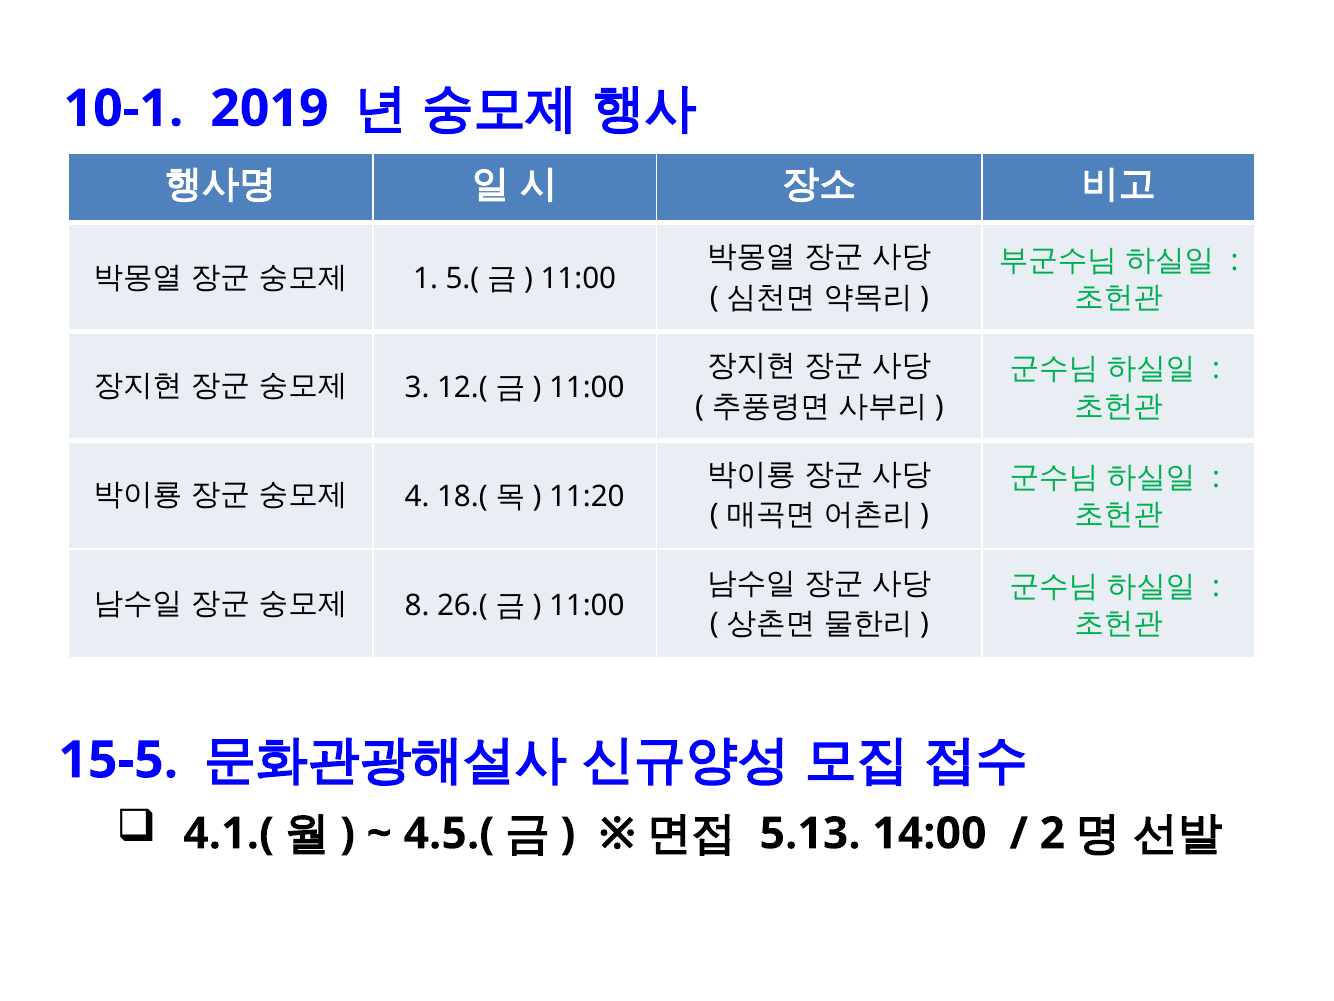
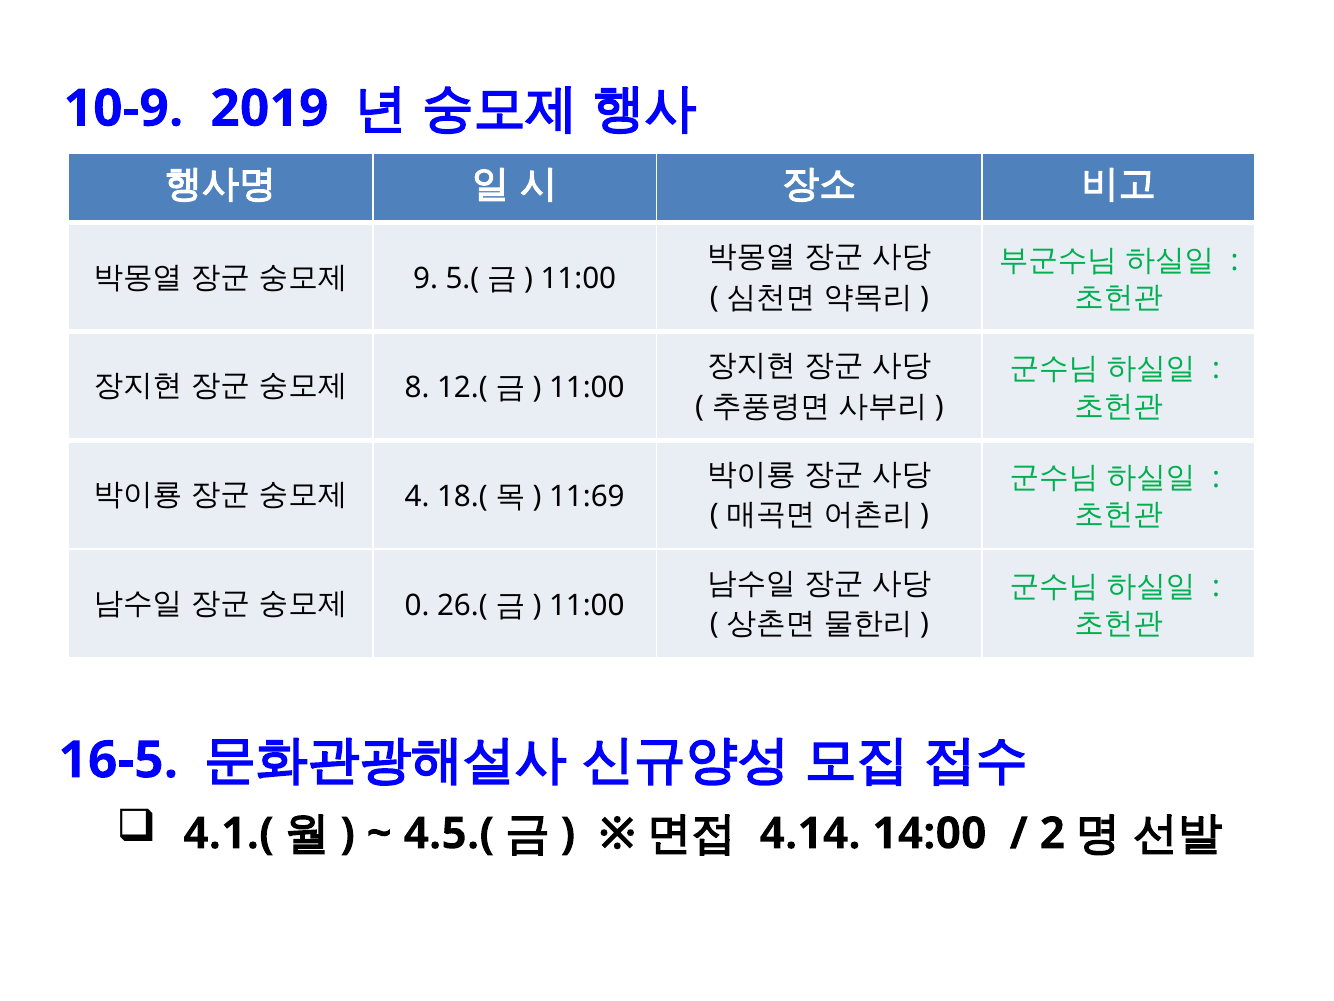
10-1: 10-1 -> 10-9 (123, 109)
1: 1 -> 9 (426, 279)
3: 3 -> 8 (417, 387)
11:20: 11:20 -> 11:69 (587, 496)
8: 8 -> 0 (417, 605)
15-5: 15-5 -> 16-5 (118, 760)
5.13: 5.13 -> 4.14 (810, 833)
